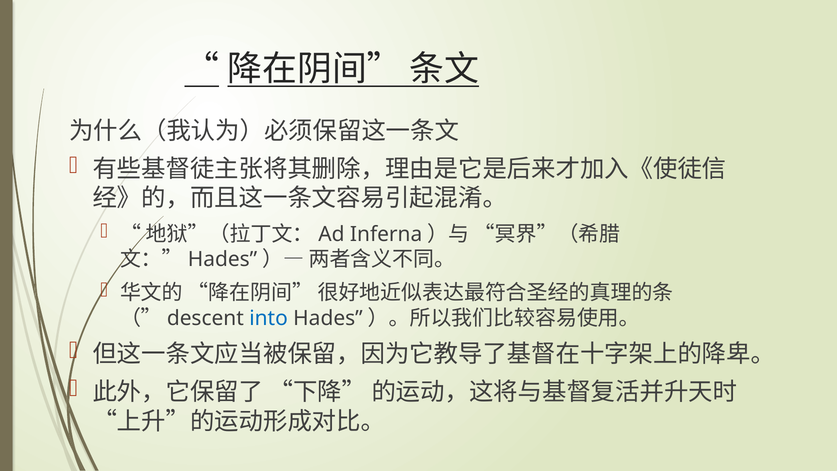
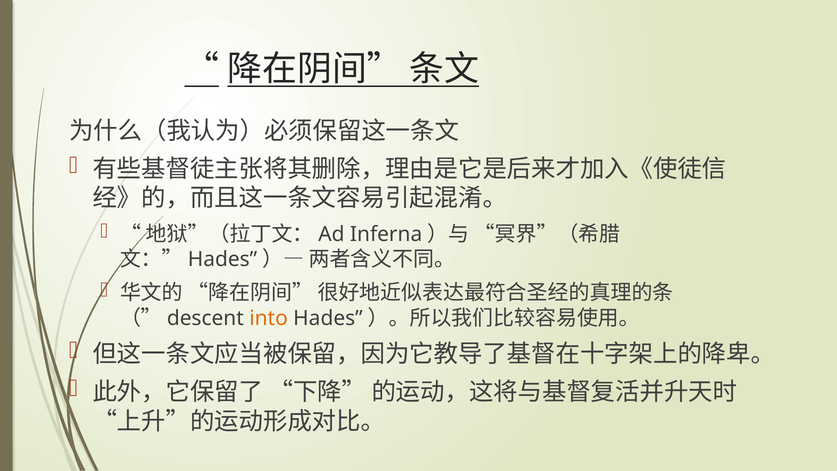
into colour: blue -> orange (269, 318)
